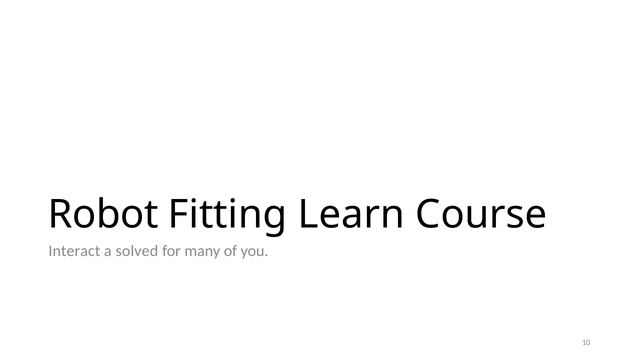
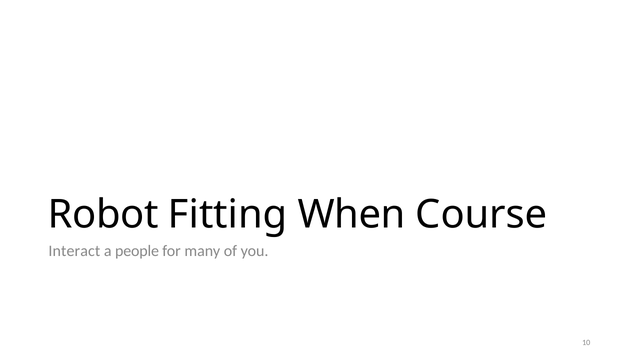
Learn: Learn -> When (352, 215)
solved: solved -> people (137, 251)
